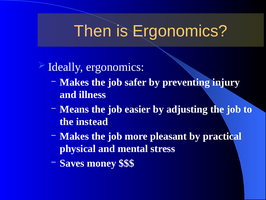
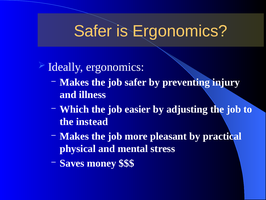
Then: Then -> Safer (93, 31)
Means: Means -> Which (74, 109)
